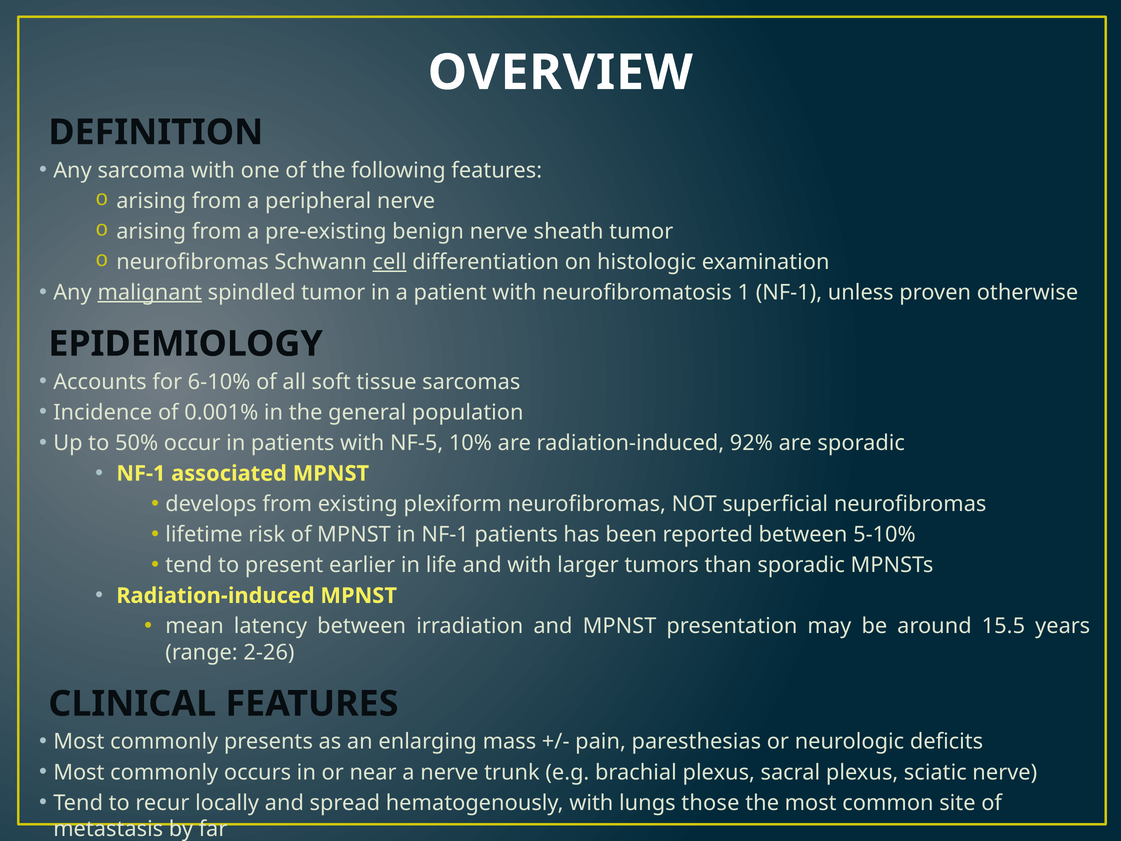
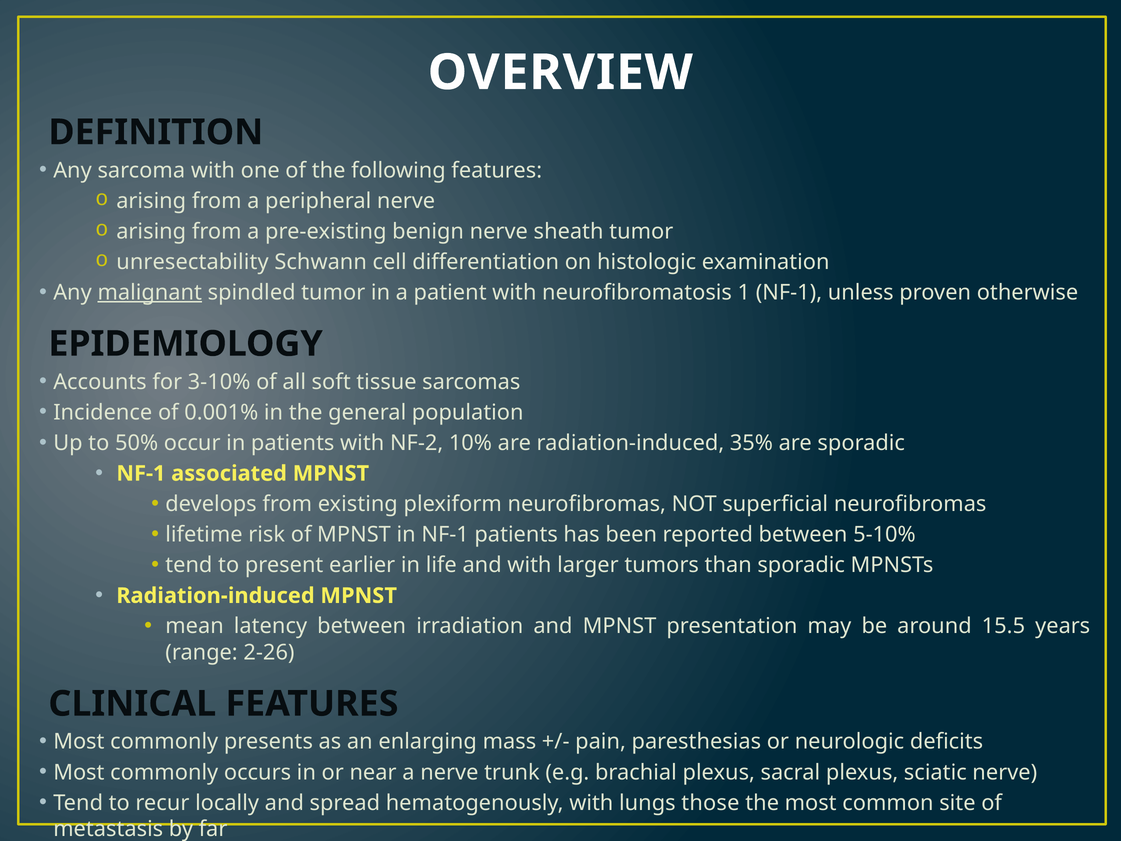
neurofibromas: neurofibromas -> unresectability (192, 262)
cell underline: present -> none (390, 262)
6-10%: 6-10% -> 3-10% (219, 382)
NF-5: NF-5 -> NF-2 (417, 443)
92%: 92% -> 35% (751, 443)
